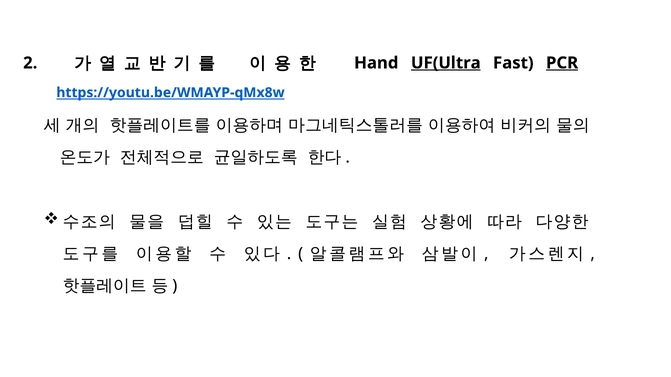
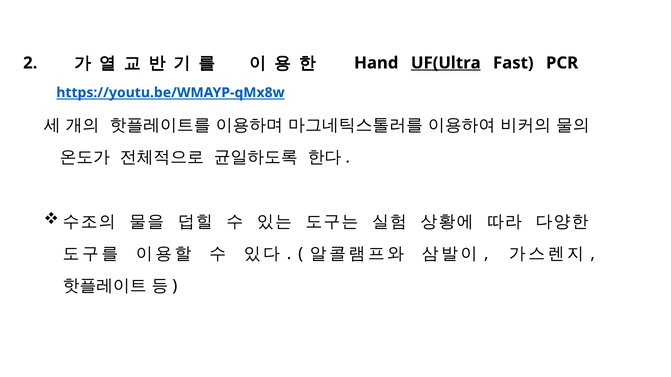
PCR underline: present -> none (562, 63)
